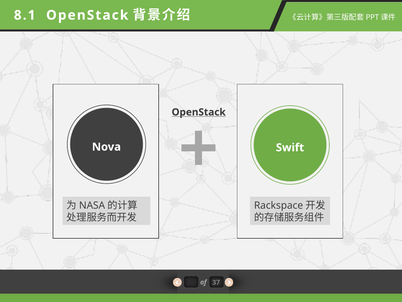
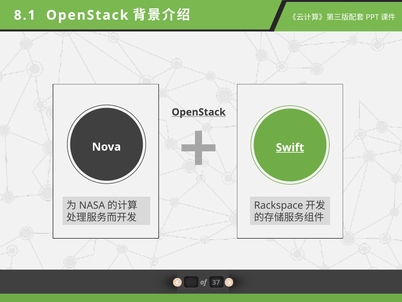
Swift underline: none -> present (290, 147)
